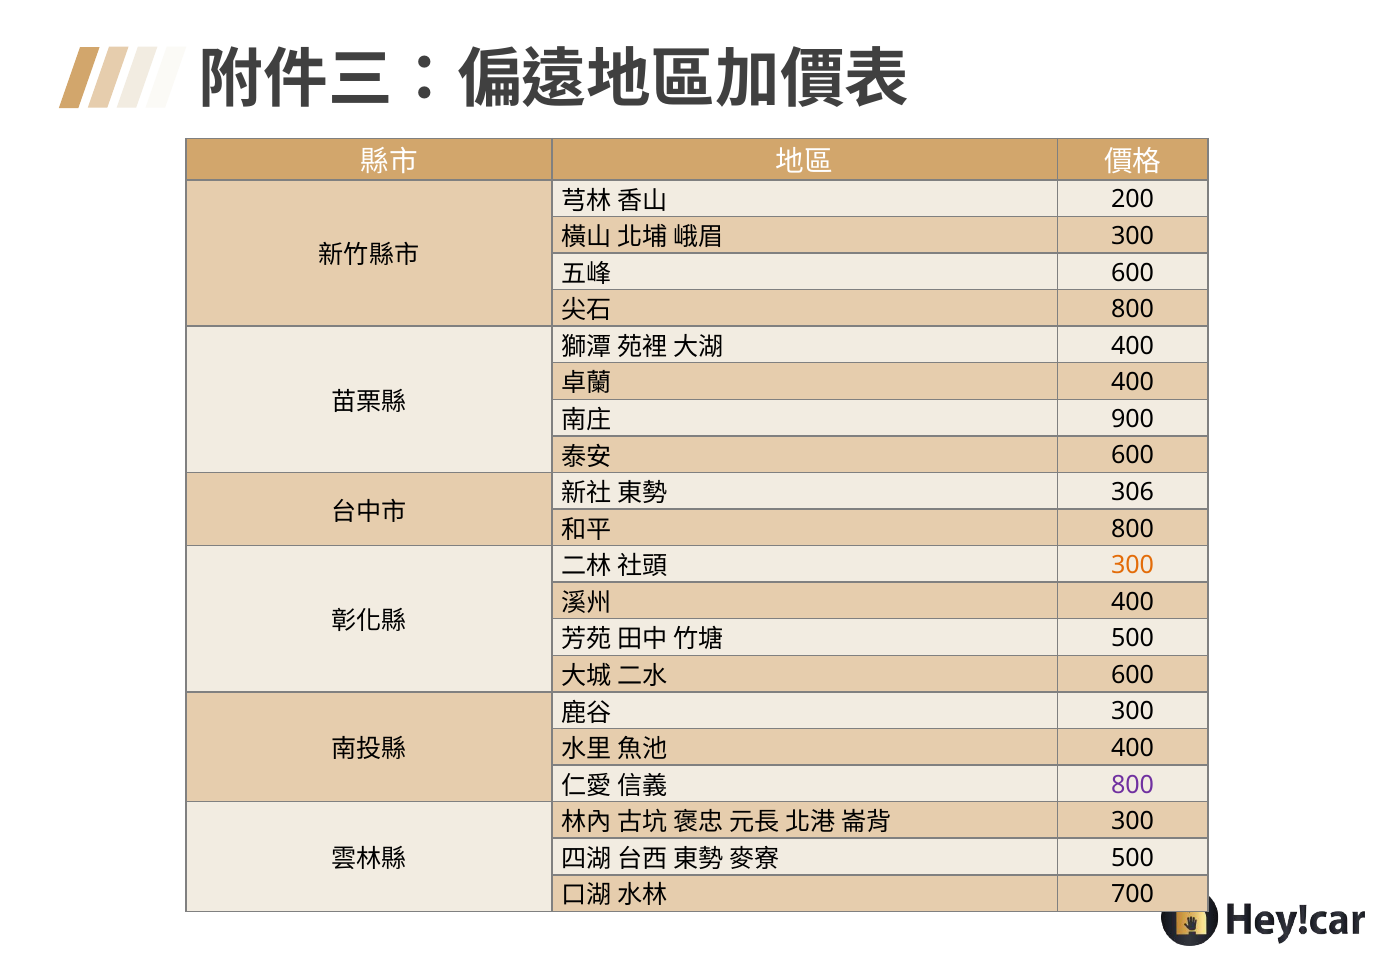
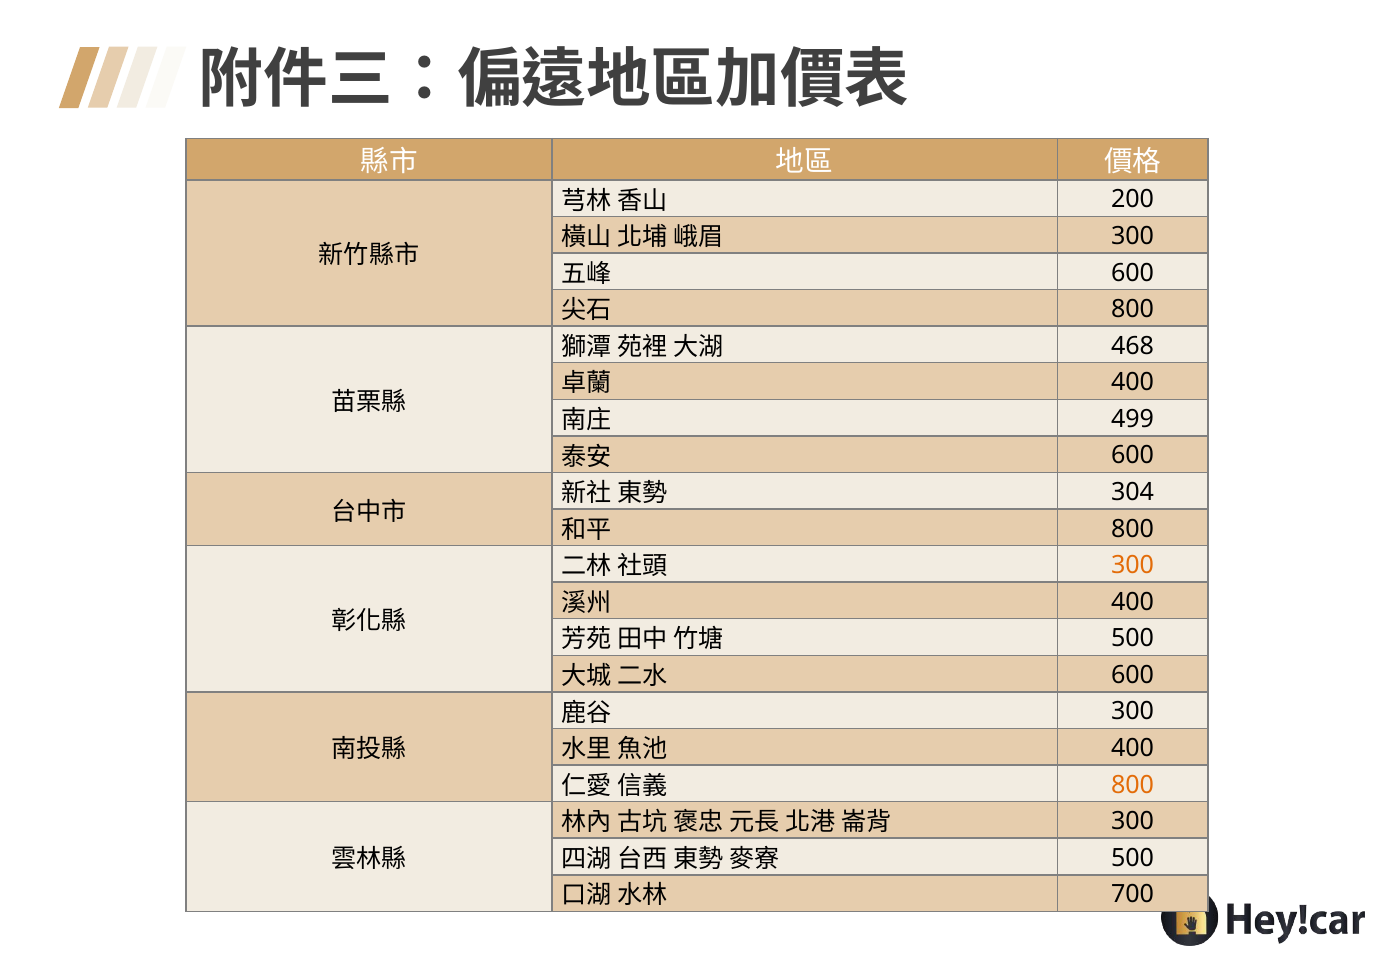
400: 400 -> 468 (1133, 346)
900: 900 -> 499 (1133, 419)
306: 306 -> 304 (1133, 492)
800 colour: purple -> orange (1133, 784)
